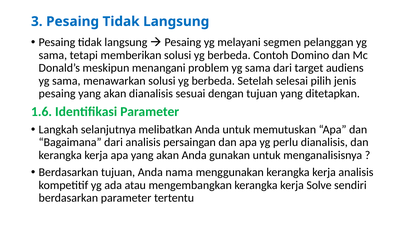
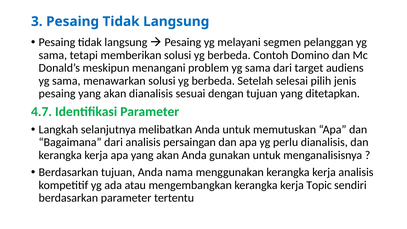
1.6: 1.6 -> 4.7 (42, 112)
Solve: Solve -> Topic (319, 185)
